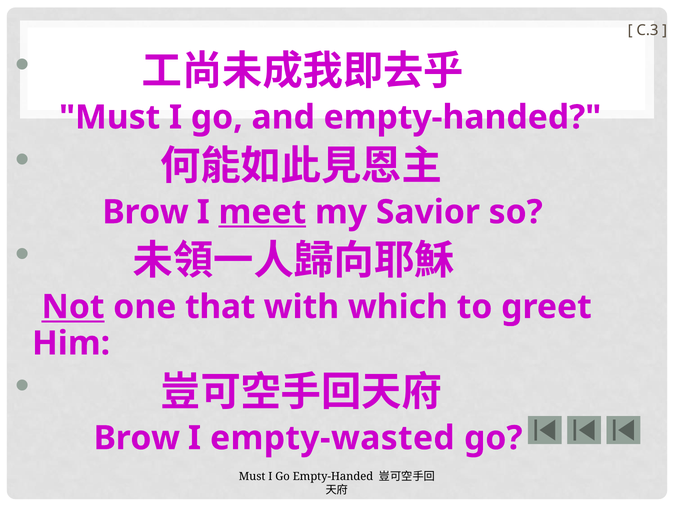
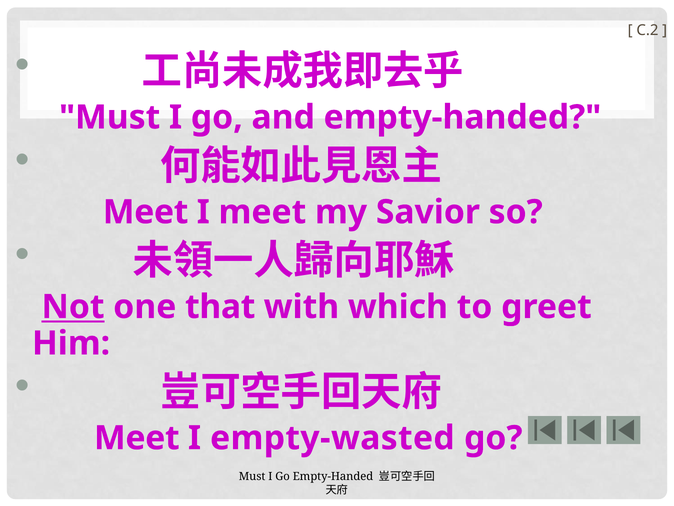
C.3: C.3 -> C.2 (647, 30)
Brow: Brow -> Meet (146, 212)
meet underline: present -> none (262, 212)
Brow: Brow -> Meet (137, 438)
